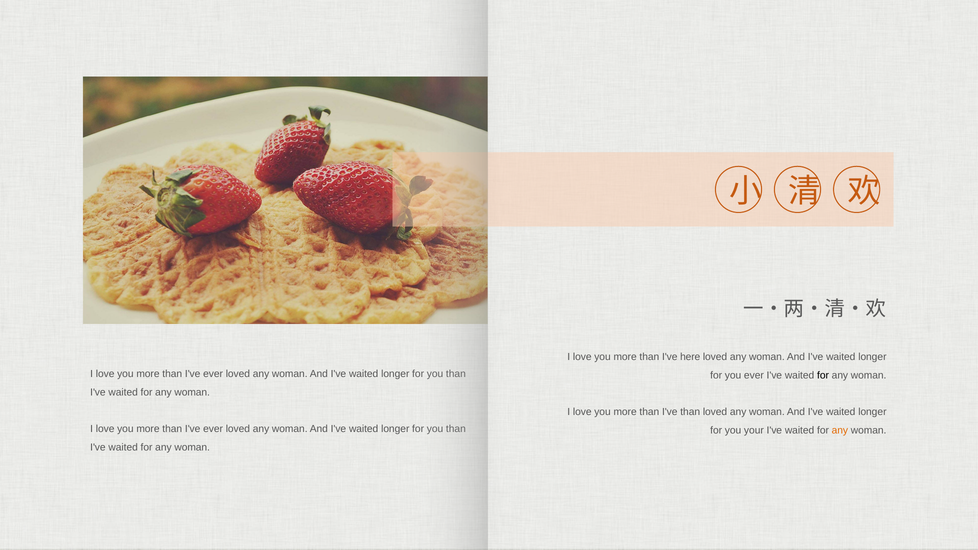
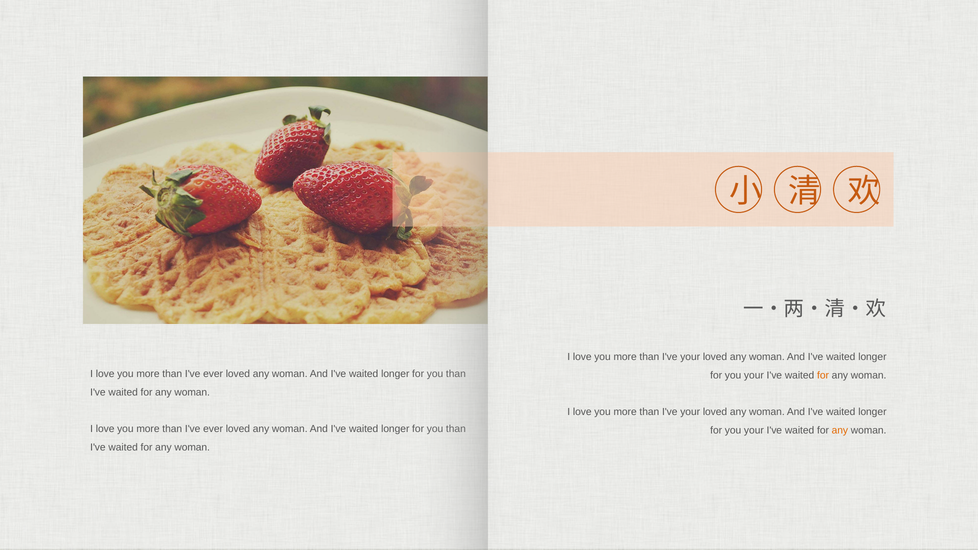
here: here -> your (690, 357)
ever: ever -> your (754, 375)
for colour: black -> orange (823, 375)
than: than -> your (690, 412)
